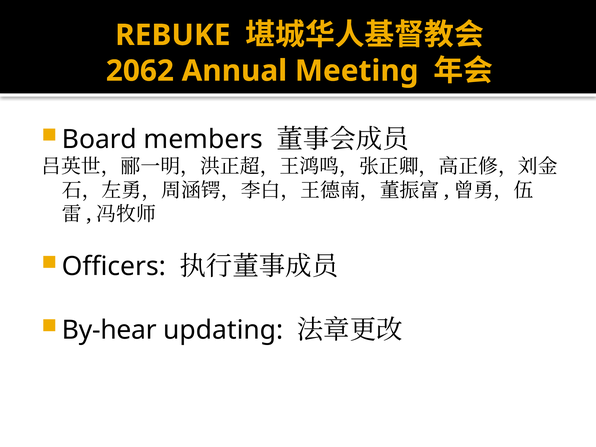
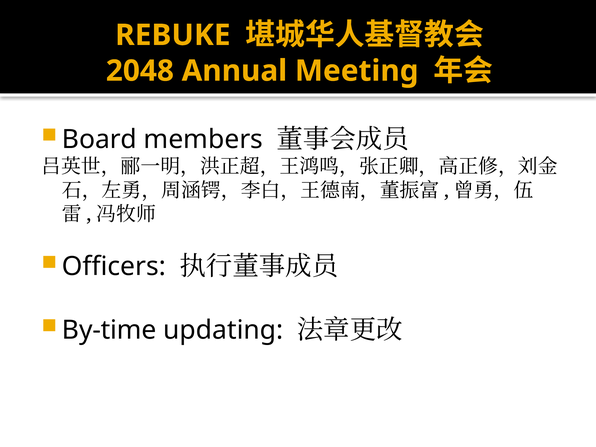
2062: 2062 -> 2048 (140, 71)
By-hear: By-hear -> By-time (109, 330)
